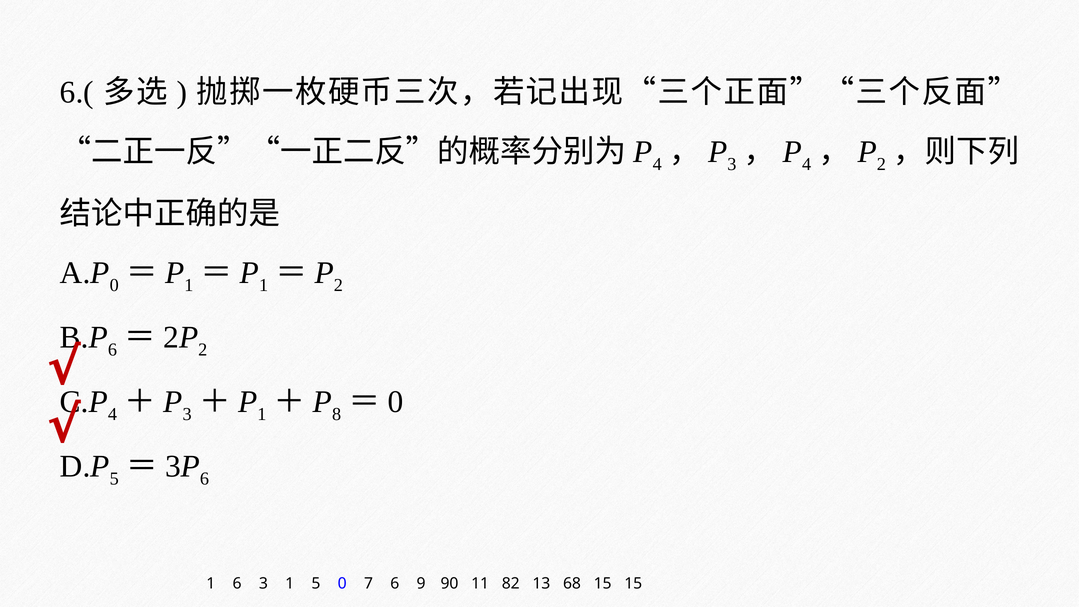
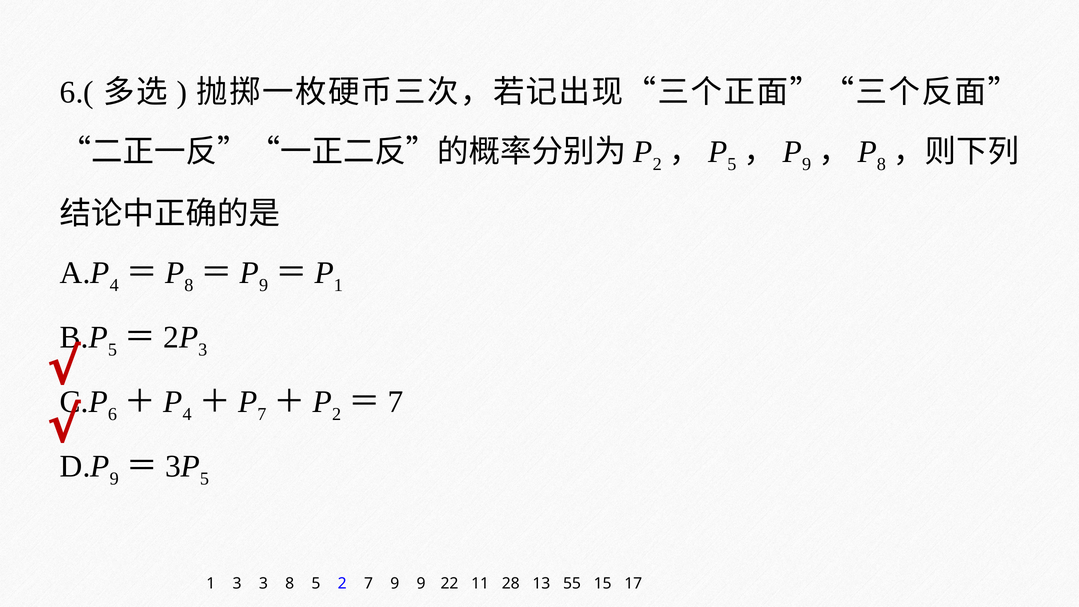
4: 4 -> 2 (657, 164)
3: 3 -> 5 (732, 164)
4: 4 -> 9 (807, 164)
2: 2 -> 8 (881, 164)
0: 0 -> 4 (114, 285)
1: 1 -> 8 (189, 285)
1: 1 -> 9 (264, 285)
2: 2 -> 1 (338, 285)
6: 6 -> 5 (112, 350)
2: 2 -> 3 (203, 350)
4: 4 -> 6 (112, 414)
3: 3 -> 4 (187, 414)
1: 1 -> 7 (262, 414)
8: 8 -> 2 (337, 414)
0: 0 -> 7 (395, 402)
5: 5 -> 9 (114, 479)
6: 6 -> 5 (205, 479)
1 6: 6 -> 3 (237, 583)
3 1: 1 -> 8 (290, 583)
5 0: 0 -> 2 (342, 583)
7 6: 6 -> 9 (395, 583)
90: 90 -> 22 (450, 583)
82: 82 -> 28 (511, 583)
68: 68 -> 55 (572, 583)
15 15: 15 -> 17 (633, 583)
